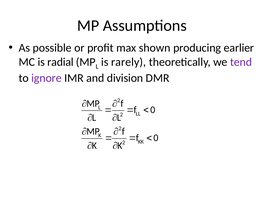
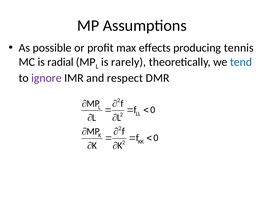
shown: shown -> effects (155, 48)
earlier: earlier -> tennis (239, 48)
tend colour: purple -> blue (241, 62)
division: division -> respect (125, 78)
